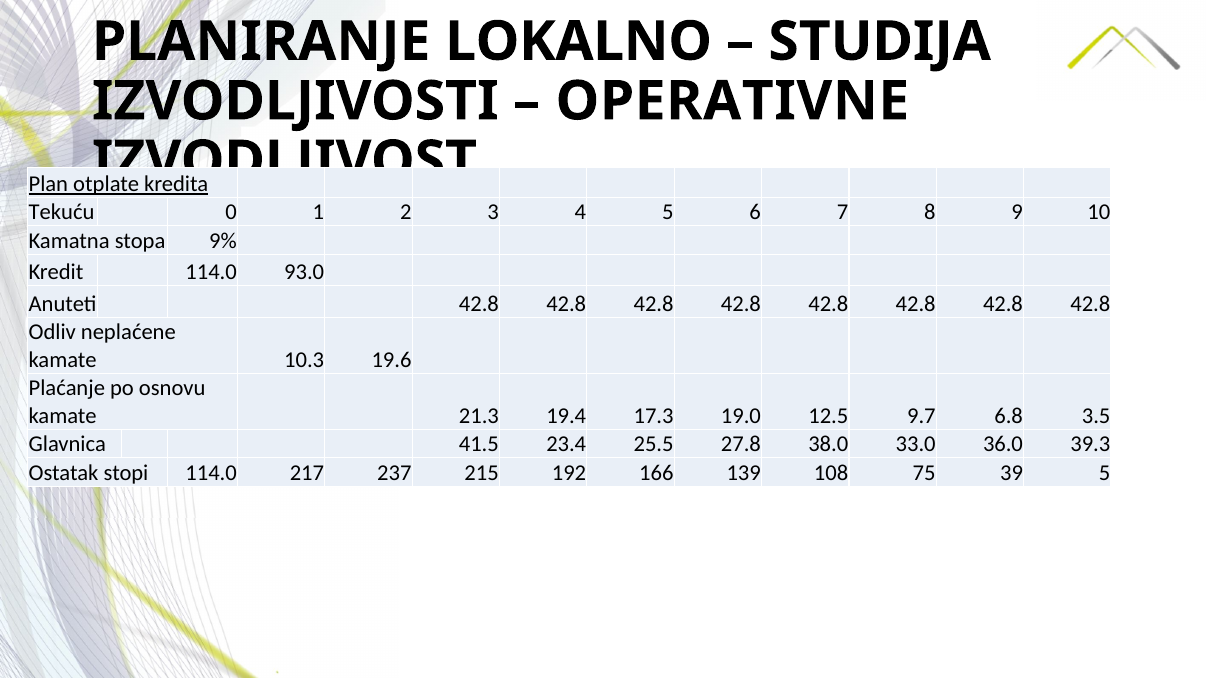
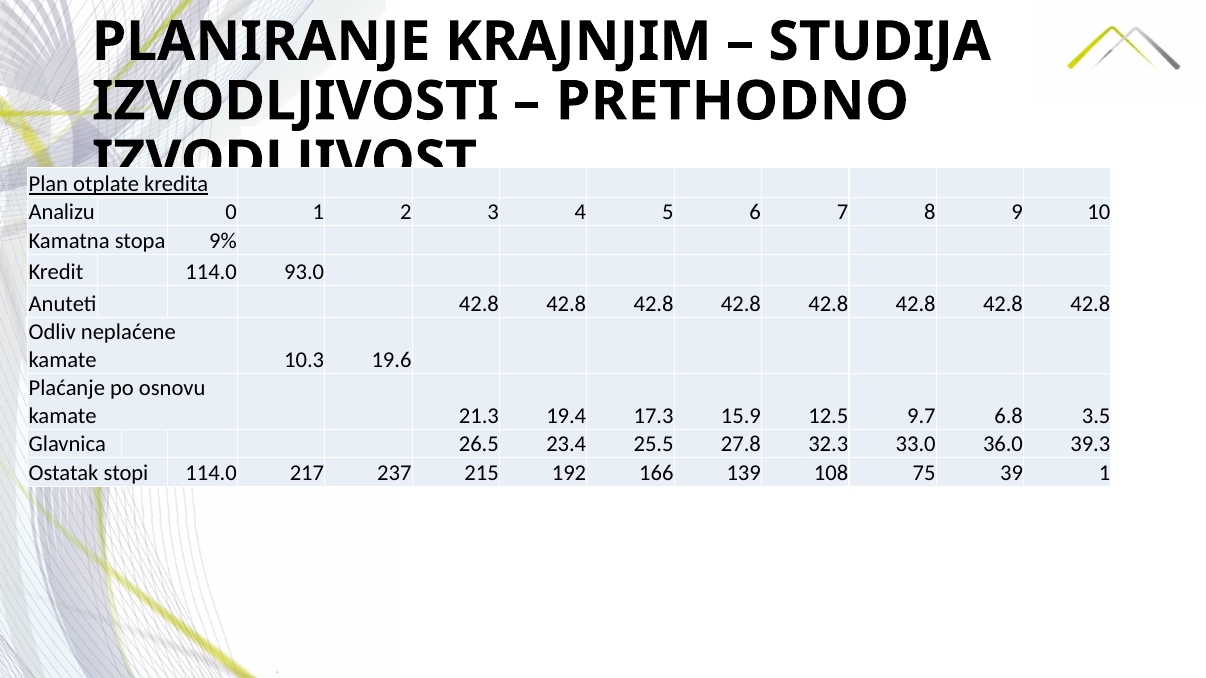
LOKALNO: LOKALNO -> KRAJNJIM (578, 42)
OPERATIVNE: OPERATIVNE -> PRETHODNO (732, 101)
Tekuću: Tekuću -> Analizu (62, 213)
19.0: 19.0 -> 15.9 (741, 416)
41.5: 41.5 -> 26.5 (479, 444)
38.0: 38.0 -> 32.3 (828, 444)
39 5: 5 -> 1 (1105, 474)
